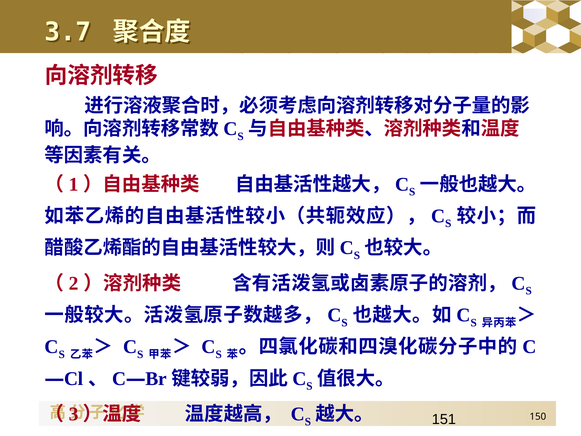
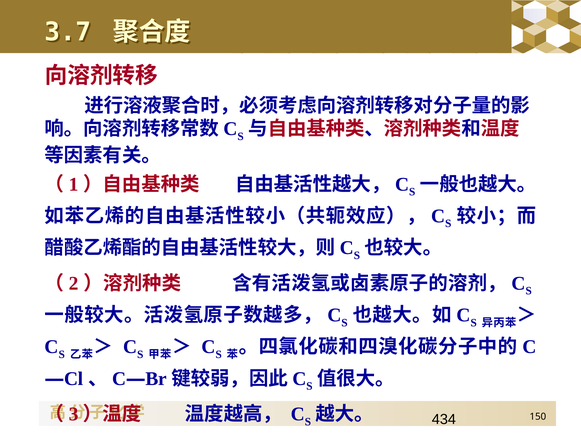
151: 151 -> 434 (444, 419)
